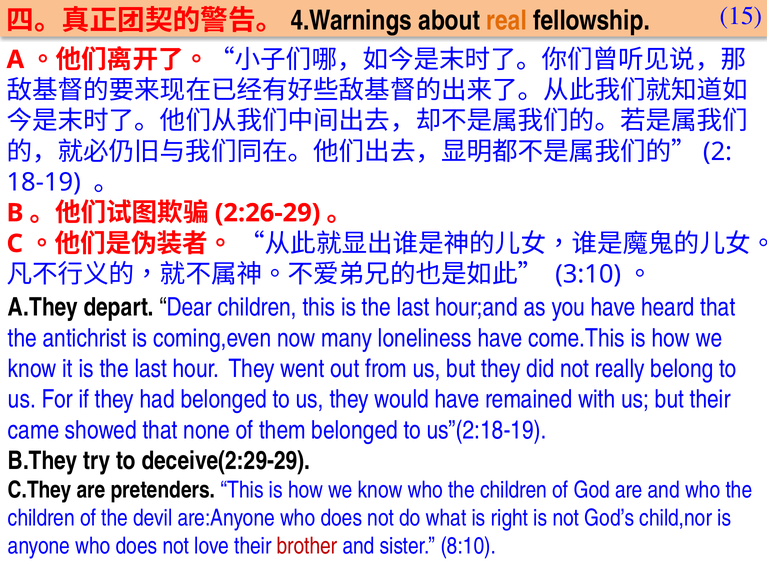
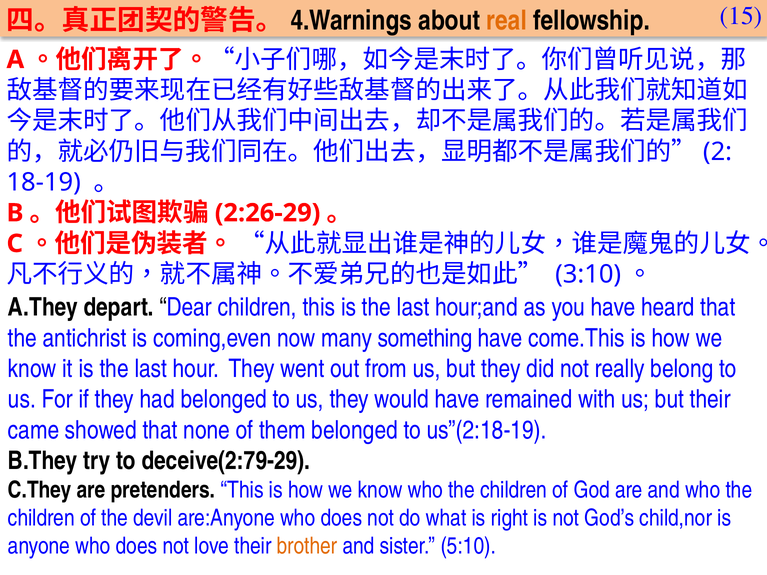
loneliness: loneliness -> something (425, 338)
deceive(2:29-29: deceive(2:29-29 -> deceive(2:79-29 (226, 461)
brother colour: red -> orange (307, 547)
8:10: 8:10 -> 5:10 (468, 547)
